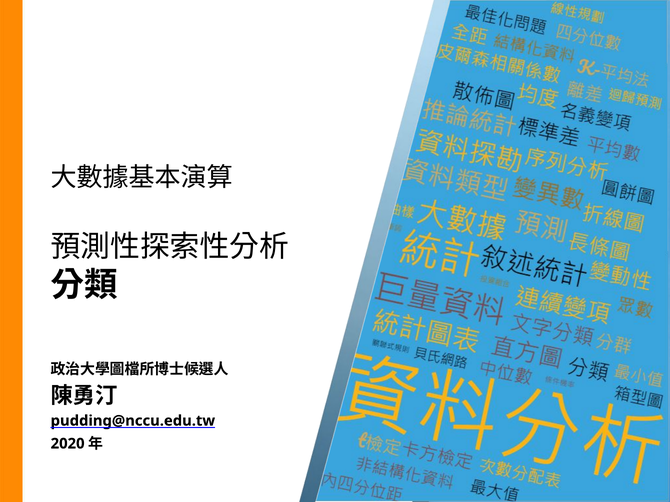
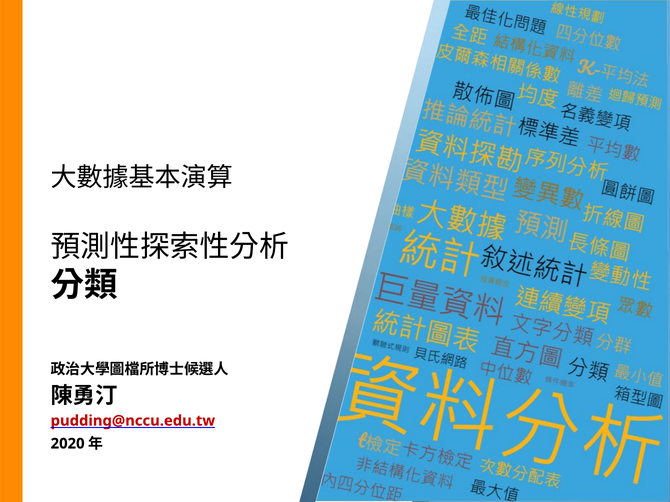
pudding@nccu.edu.tw colour: black -> red (133, 421)
